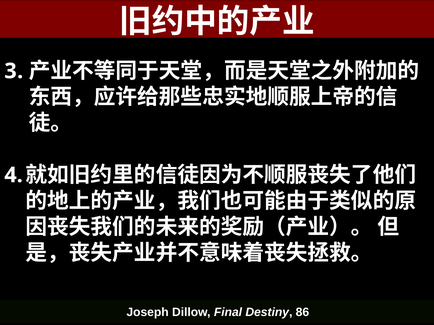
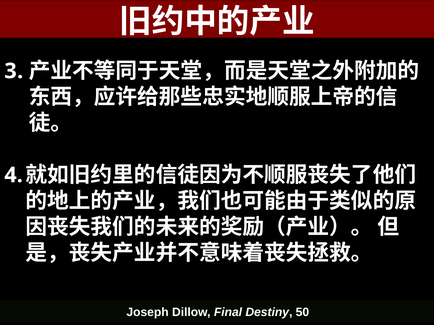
86: 86 -> 50 (302, 313)
